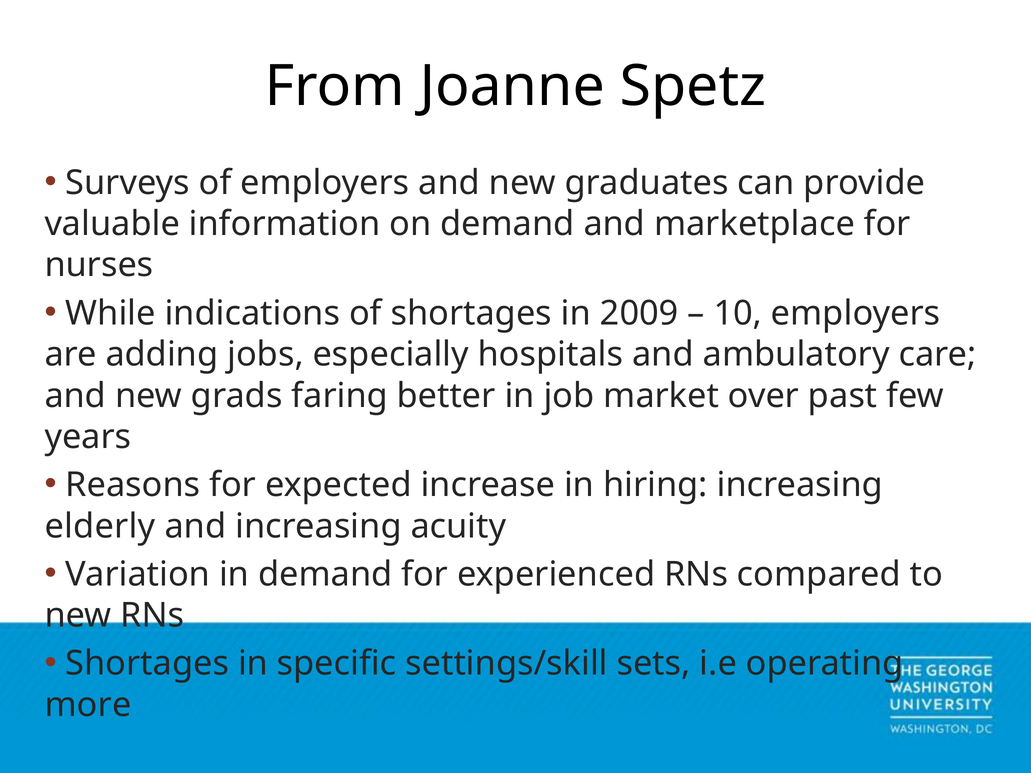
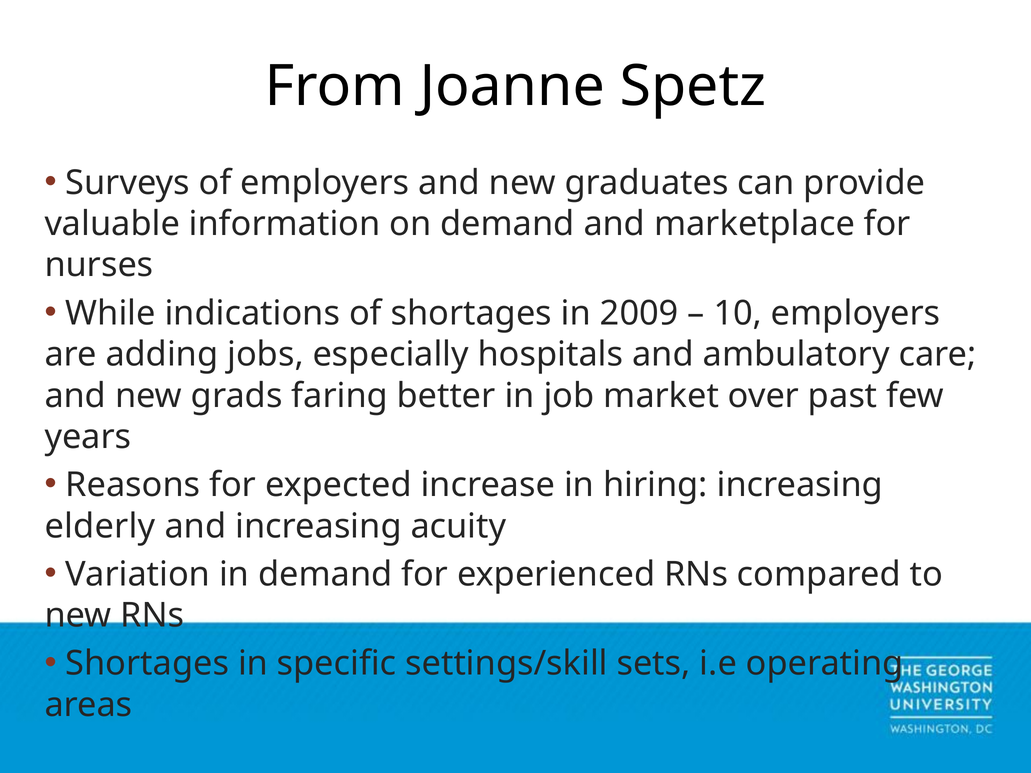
more: more -> areas (88, 705)
